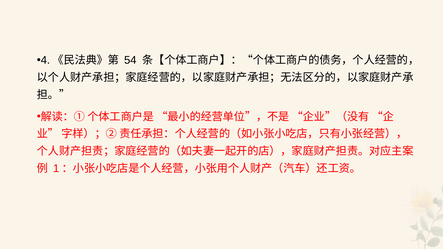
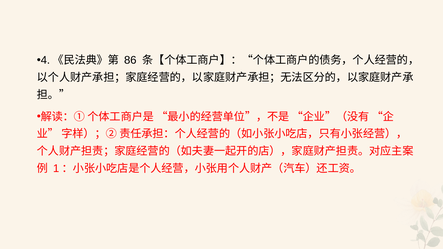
54: 54 -> 86 (130, 60)
